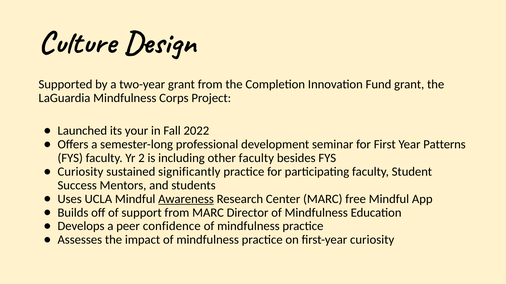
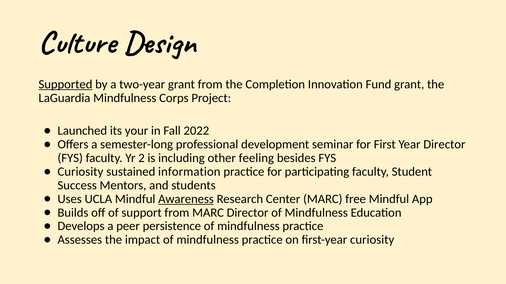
Supported underline: none -> present (65, 84)
Year Patterns: Patterns -> Director (444, 145)
other faculty: faculty -> feeling (256, 158)
significantly: significantly -> information (189, 172)
confidence: confidence -> persistence (172, 227)
